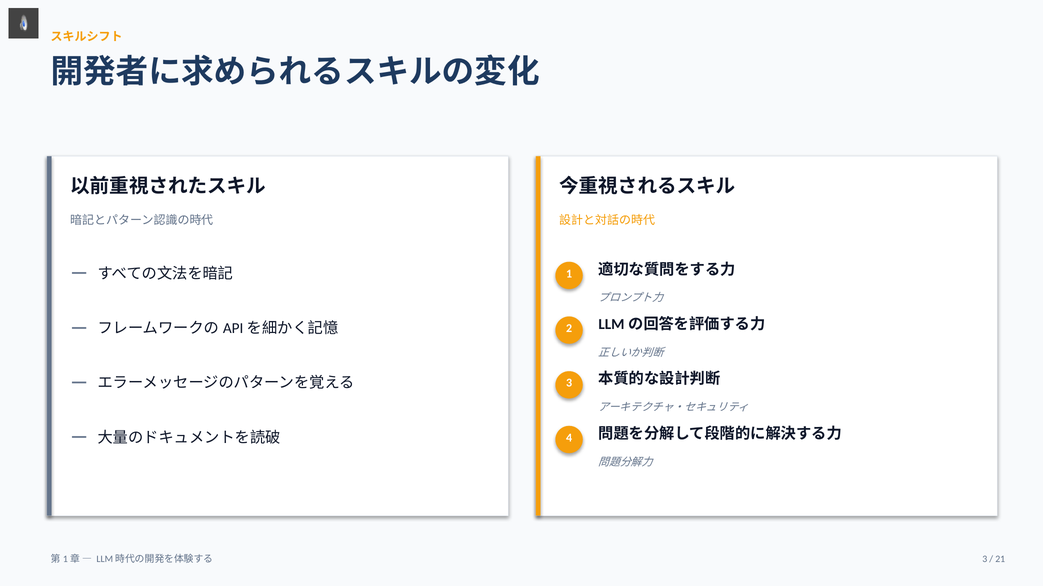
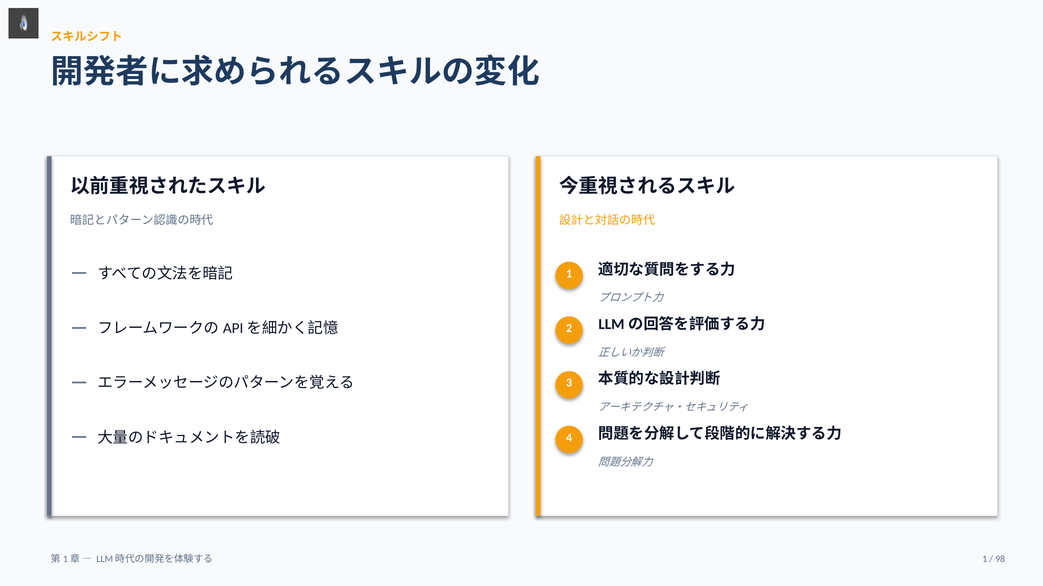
3: 3 -> 1 (985, 560)
21: 21 -> 98 (1000, 560)
